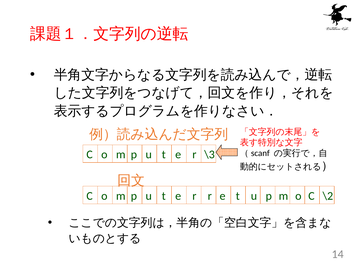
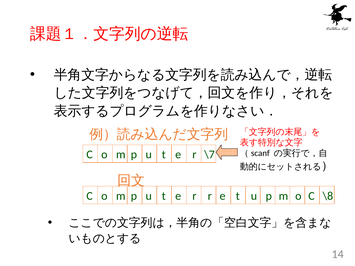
\3: \3 -> \7 (210, 155)
\2: \2 -> \8 (328, 196)
